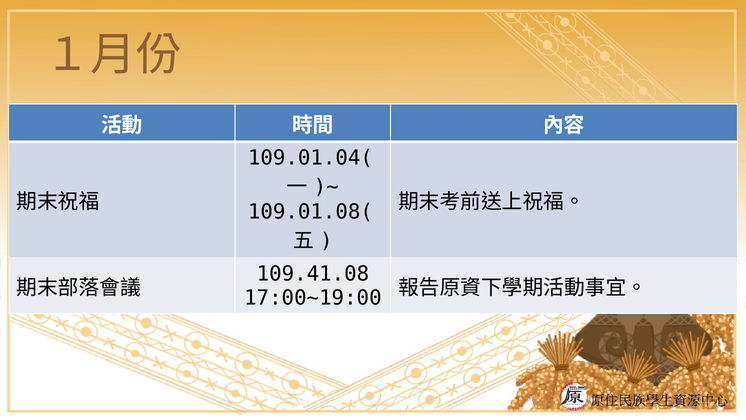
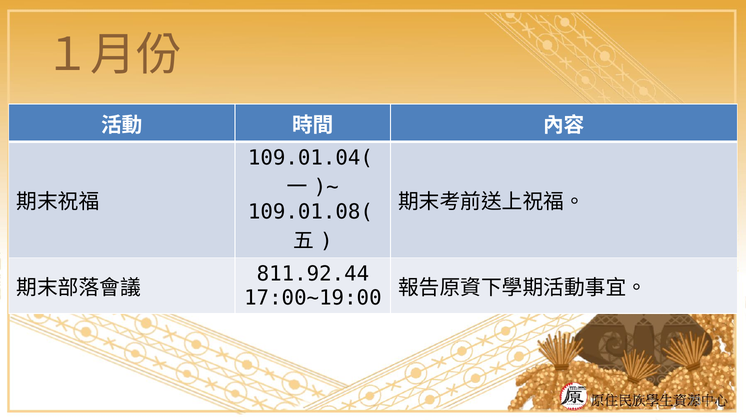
109.41.08: 109.41.08 -> 811.92.44 (313, 274)
